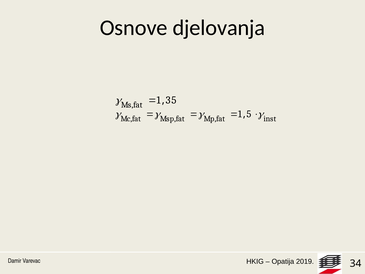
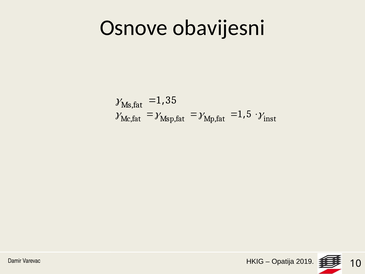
djelovanja: djelovanja -> obavijesni (219, 28)
34: 34 -> 10 (356, 263)
